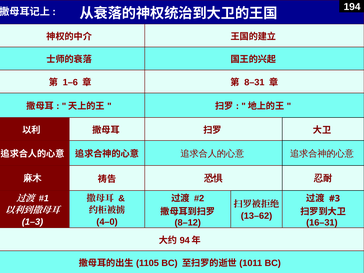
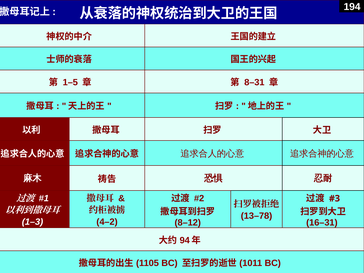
1–6: 1–6 -> 1–5 (70, 82)
13–62: 13–62 -> 13–78 (256, 216)
4–0: 4–0 -> 4–2 (107, 222)
